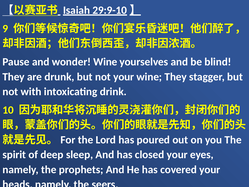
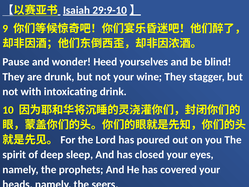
wonder Wine: Wine -> Heed (105, 62)
